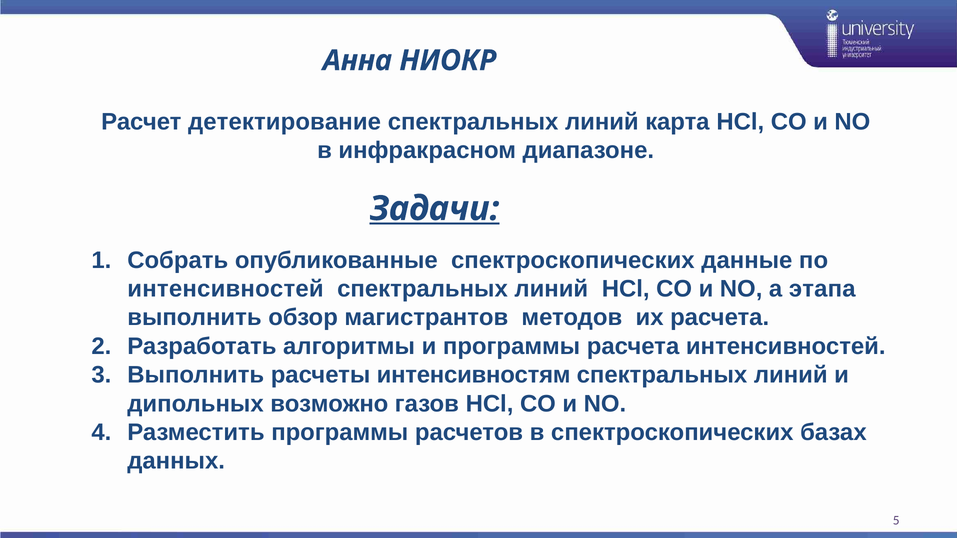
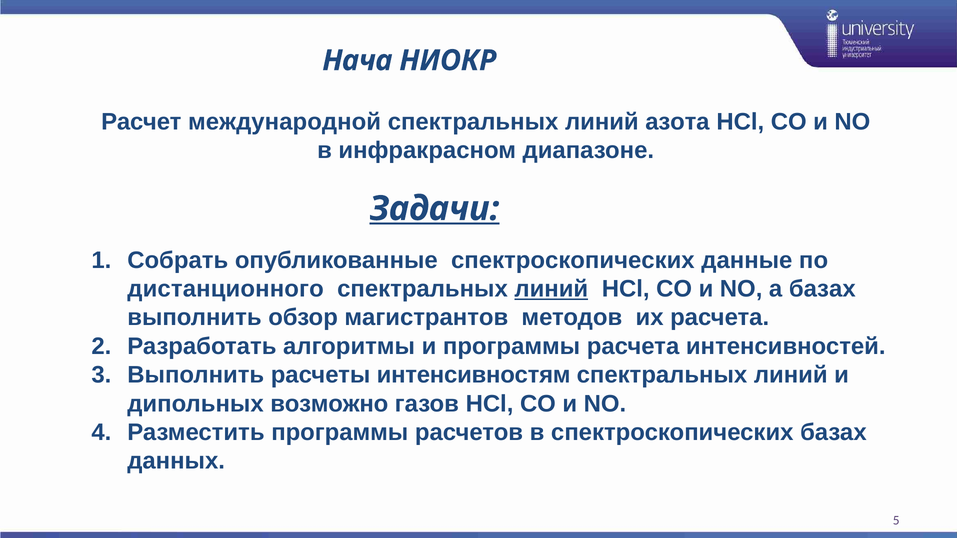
Анна: Анна -> Нача (357, 61)
детектирование: детектирование -> международной (285, 122)
карта: карта -> азота (677, 122)
интенсивностей: интенсивностей -> дистанционного (226, 289)
линий underline: none -> present (551, 289)
а этапа: этапа -> базах (822, 289)
